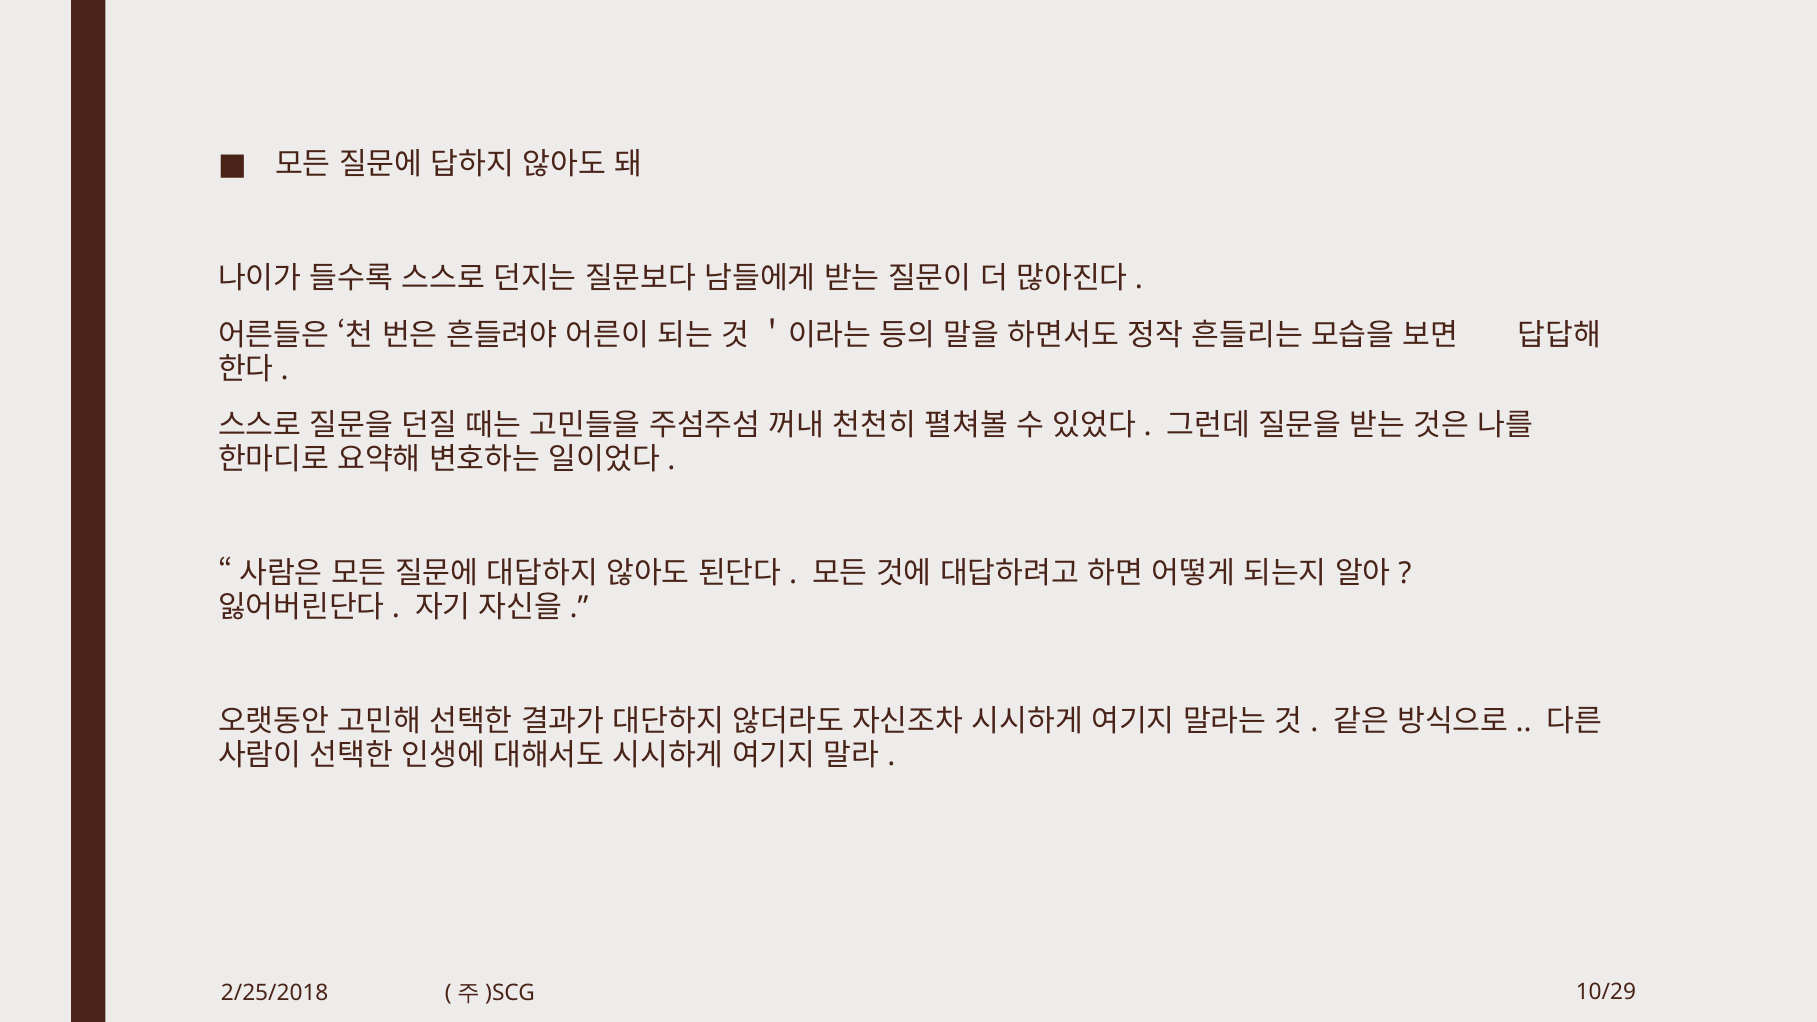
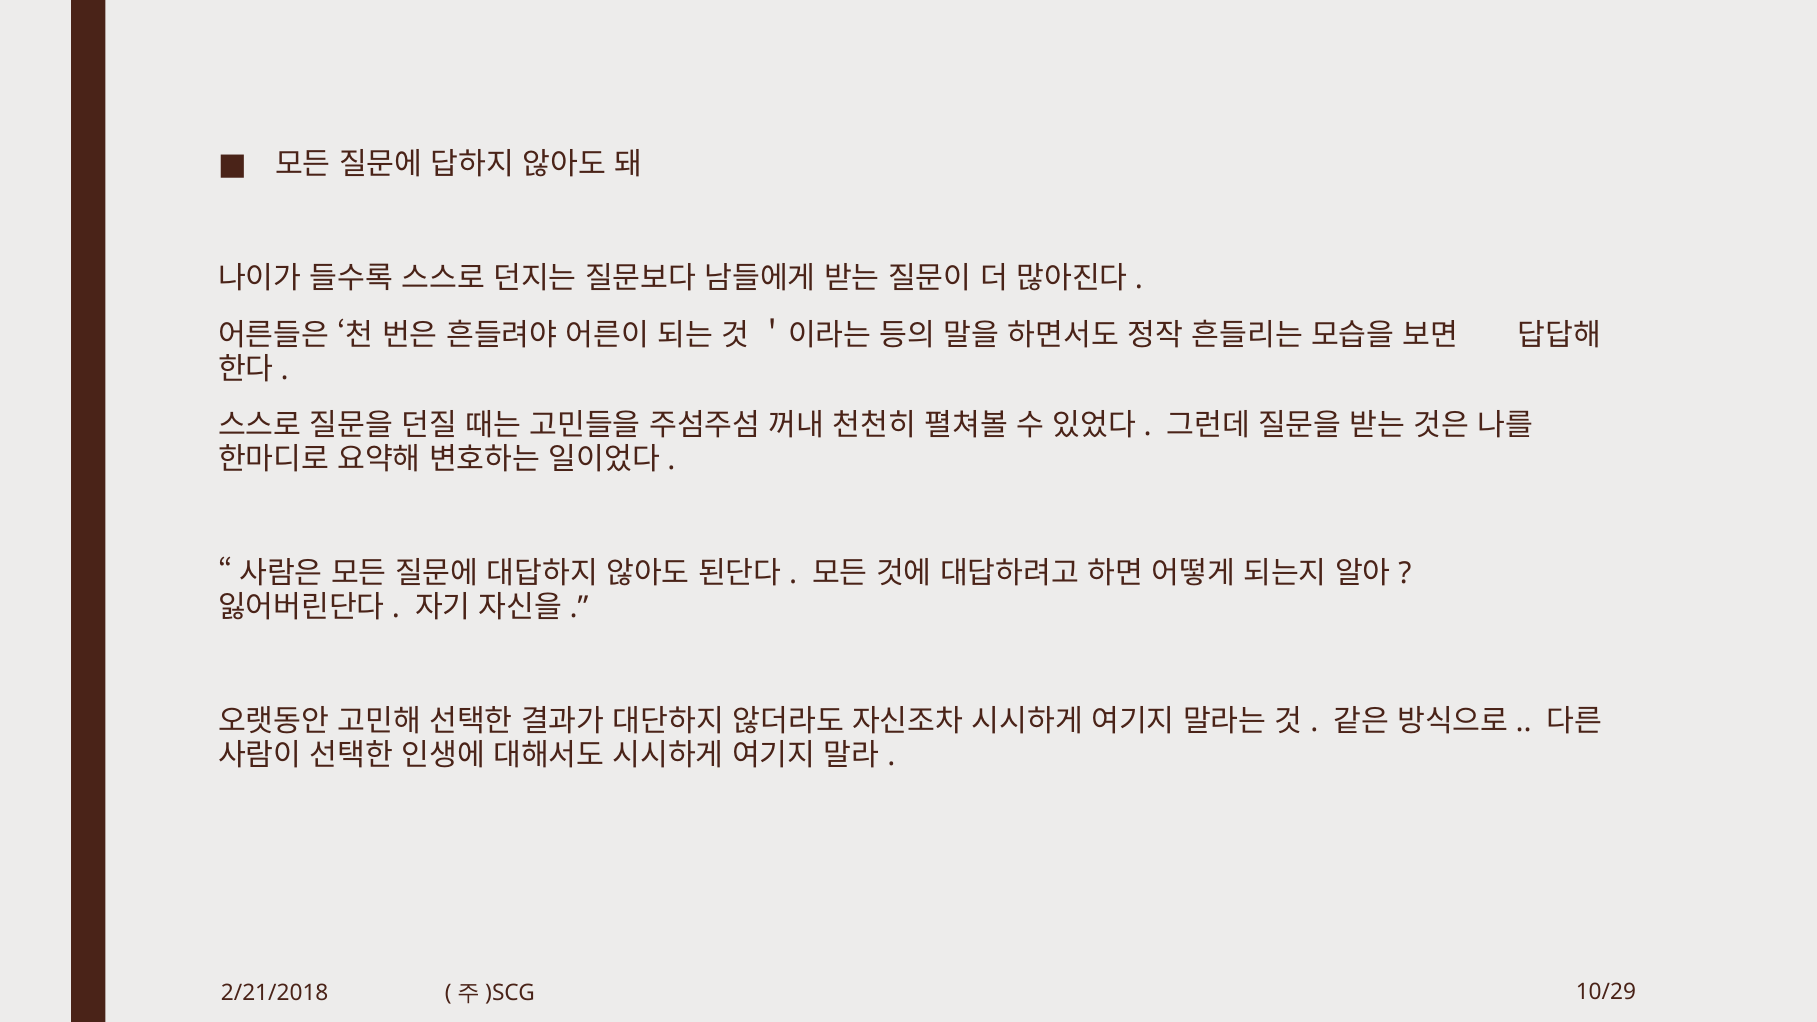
2/25/2018: 2/25/2018 -> 2/21/2018 (275, 993)
